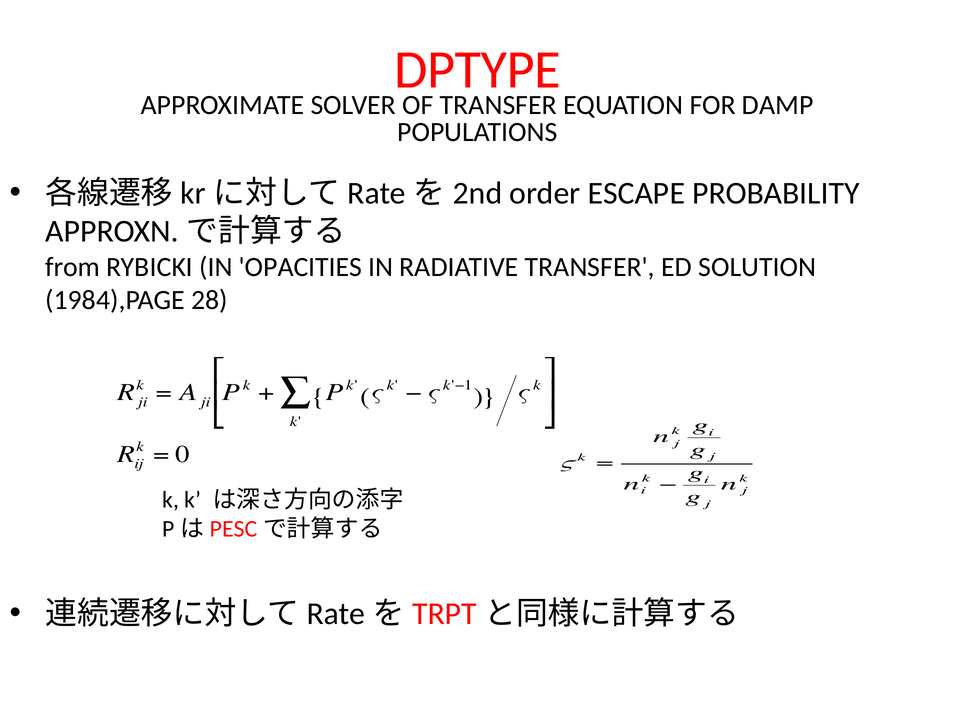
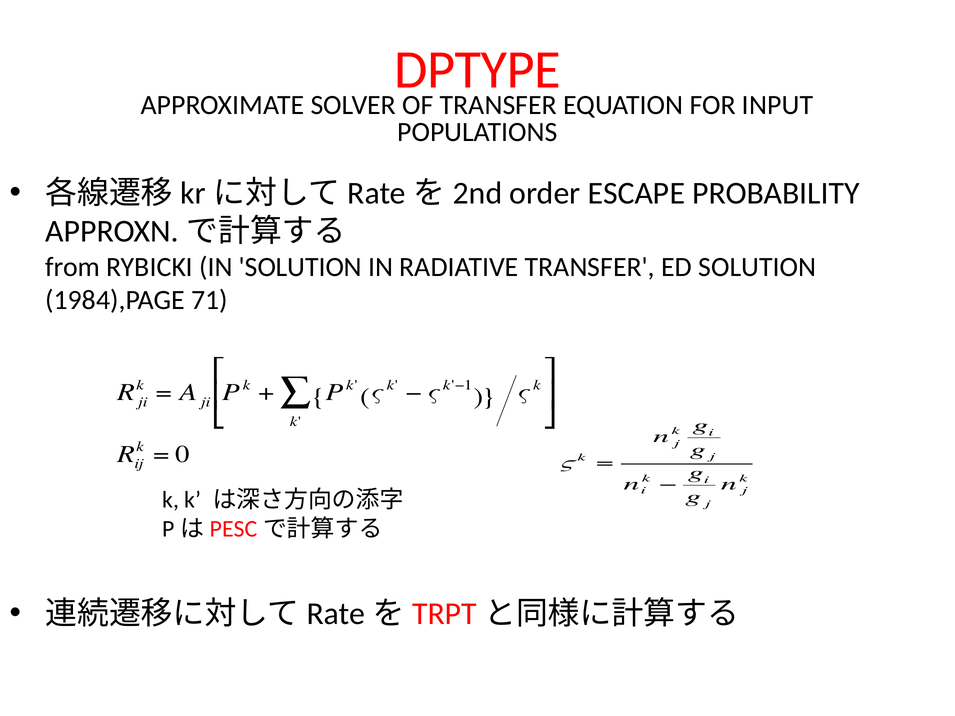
DAMP: DAMP -> INPUT (778, 105)
IN OPACITIES: OPACITIES -> SOLUTION (300, 267)
28: 28 -> 71 (210, 300)
